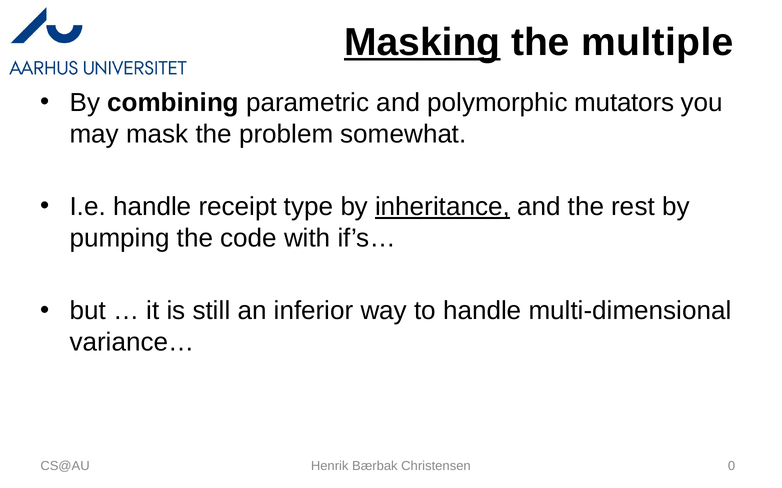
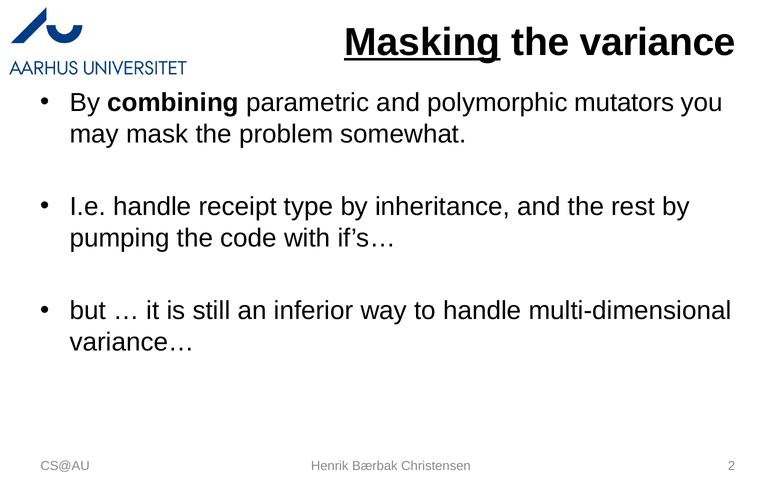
multiple: multiple -> variance (658, 42)
inheritance underline: present -> none (443, 207)
0: 0 -> 2 (732, 467)
